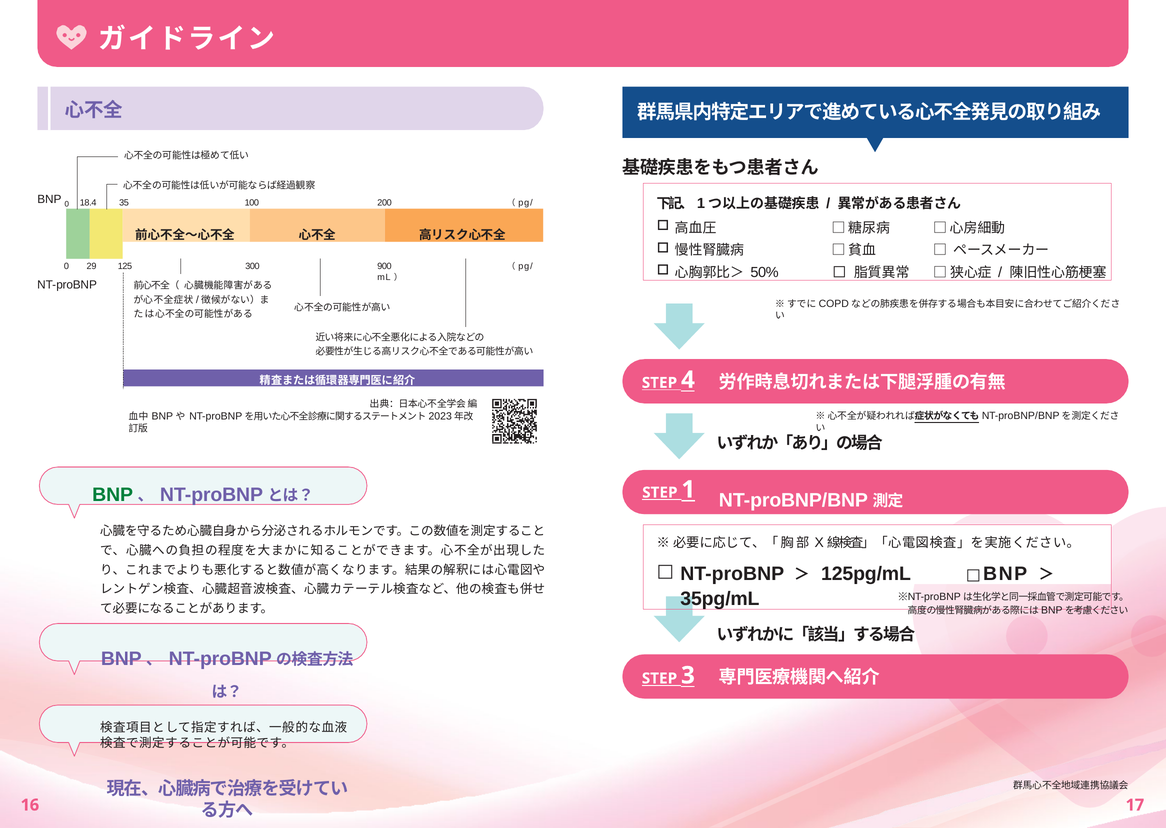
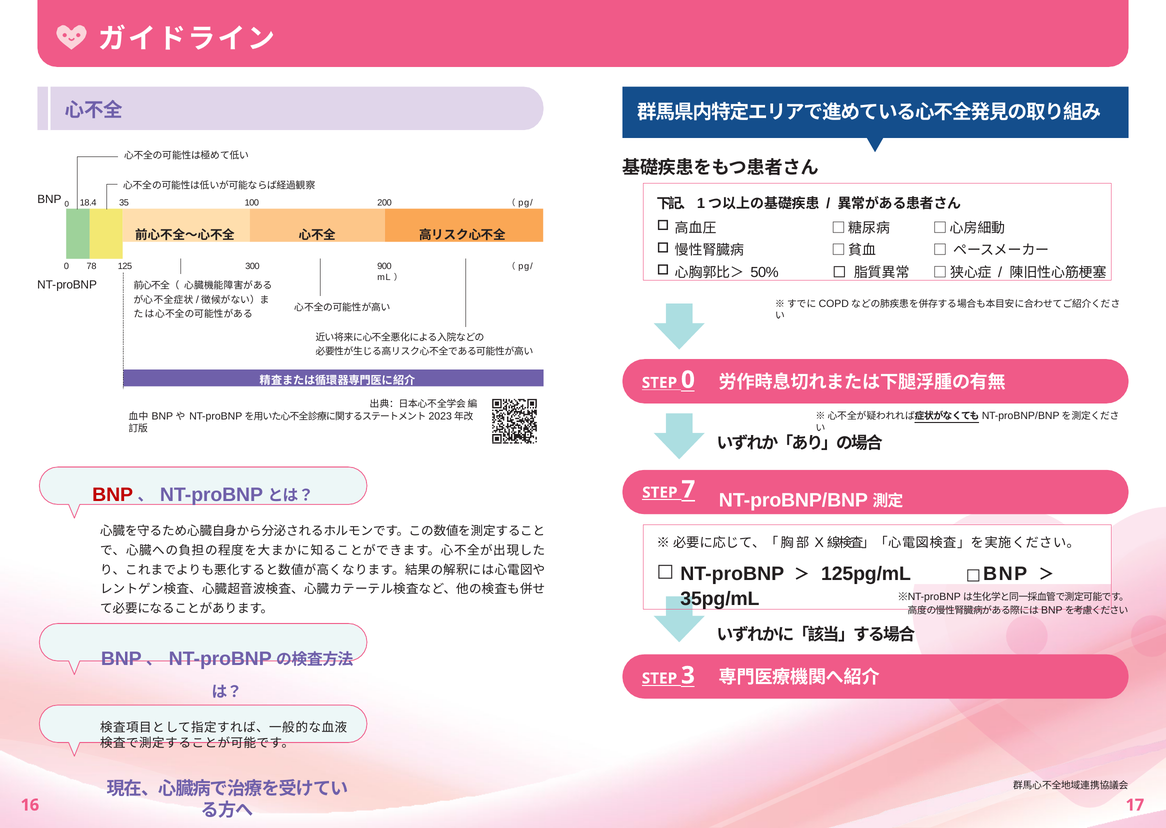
29: 29 -> 78 (92, 266)
STEP 4: 4 -> 0 (688, 380)
BNP colour: green -> red (113, 495)
1: 1 -> 7 (688, 489)
